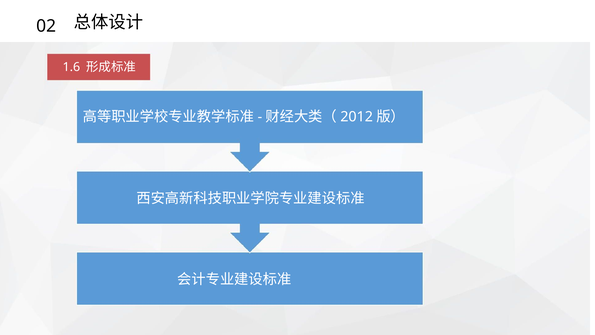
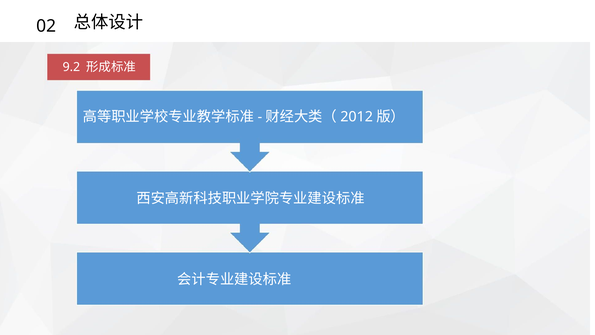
1.6: 1.6 -> 9.2 (71, 67)
